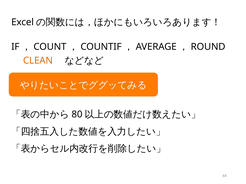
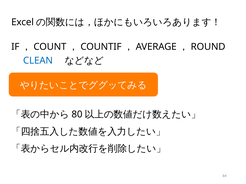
CLEAN colour: orange -> blue (38, 61)
